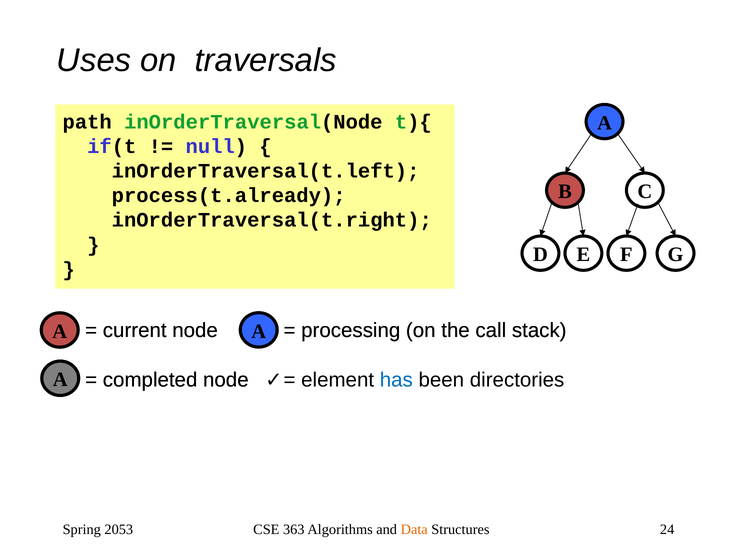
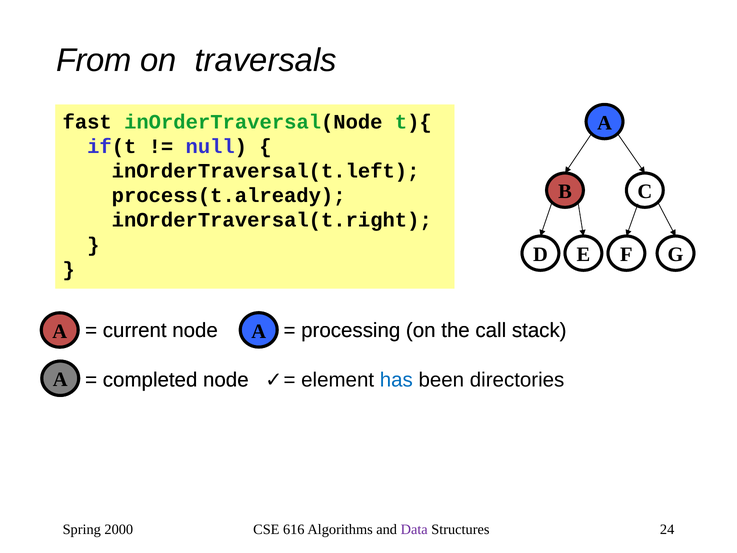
Uses: Uses -> From (94, 61)
path: path -> fast (87, 122)
2053: 2053 -> 2000 (119, 529)
363: 363 -> 616 (294, 529)
Data colour: orange -> purple (414, 529)
